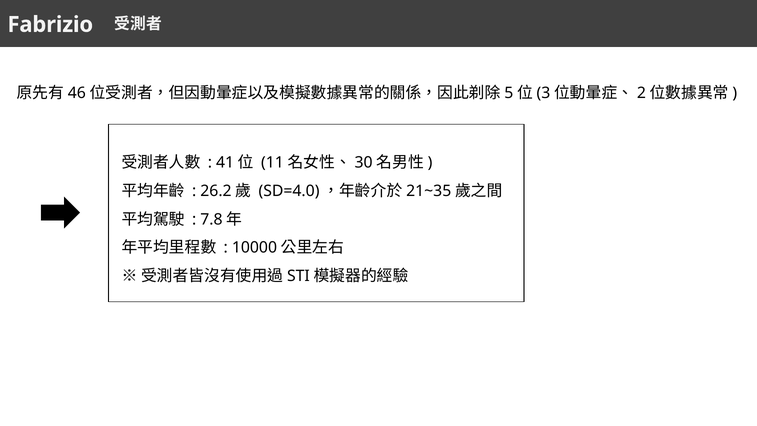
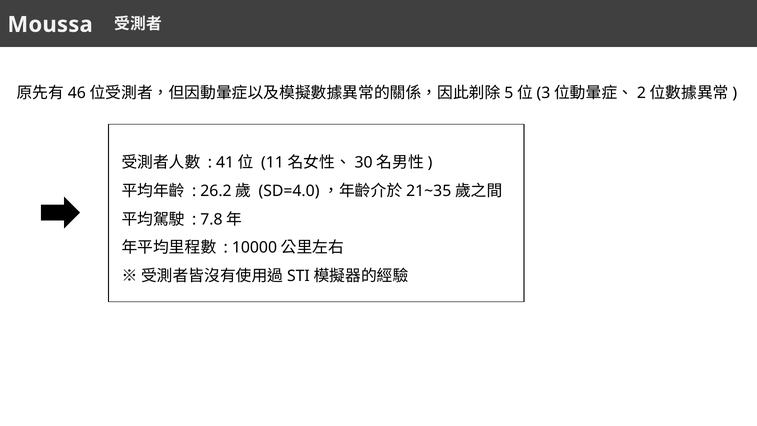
Fabrizio: Fabrizio -> Moussa (50, 25)
